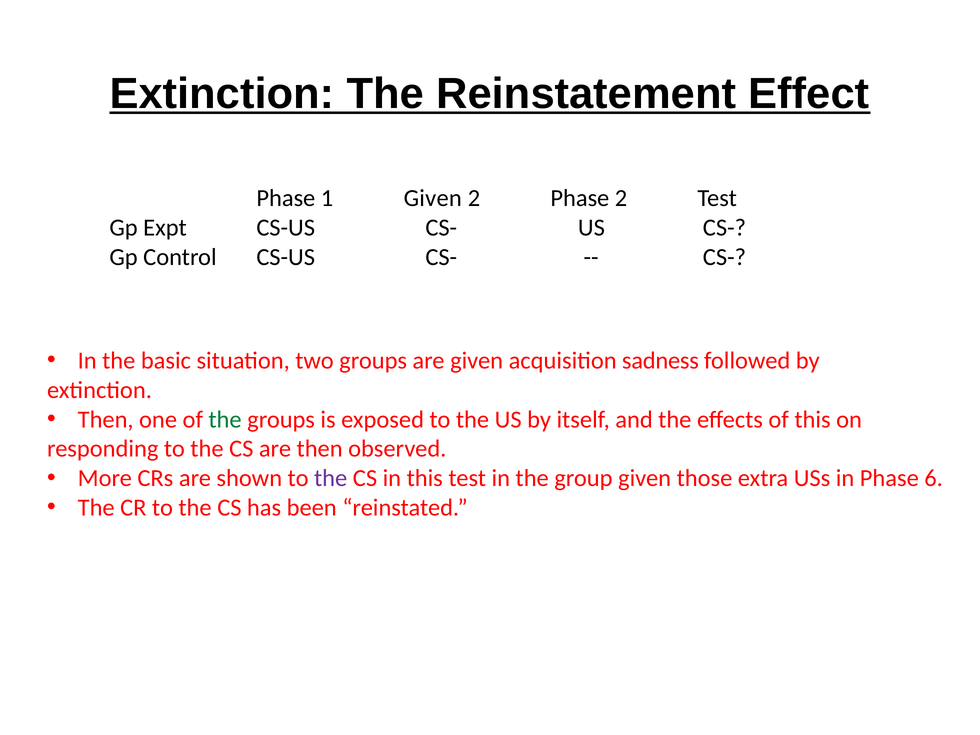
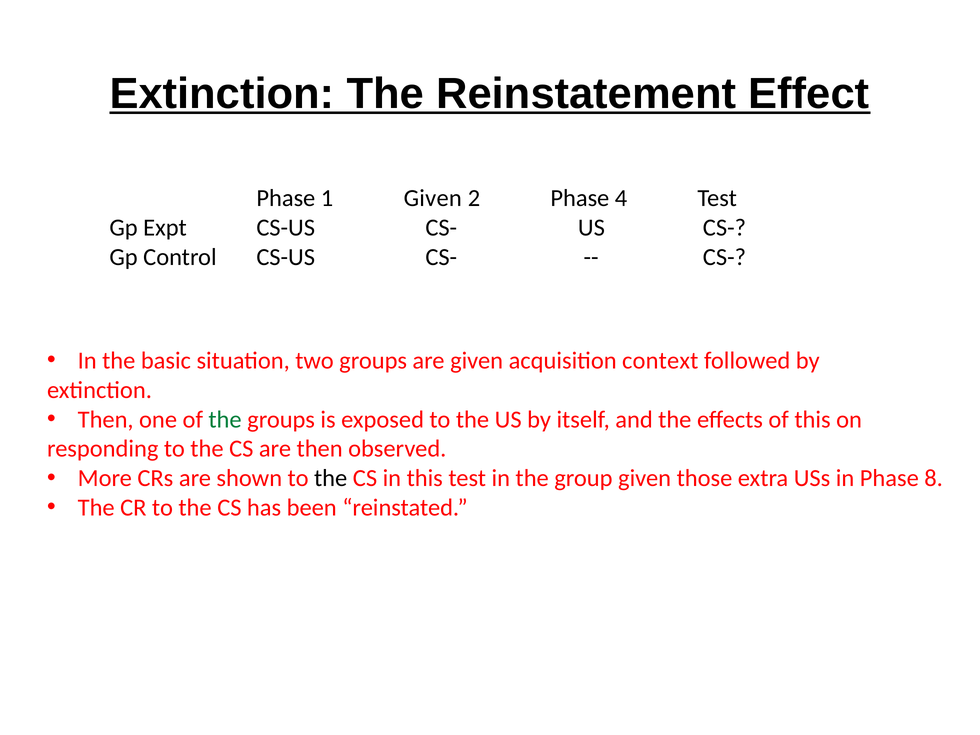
Phase 2: 2 -> 4 (621, 198)
sadness: sadness -> context (660, 361)
the colour: purple -> black (331, 478)
6: 6 -> 8 (934, 478)
